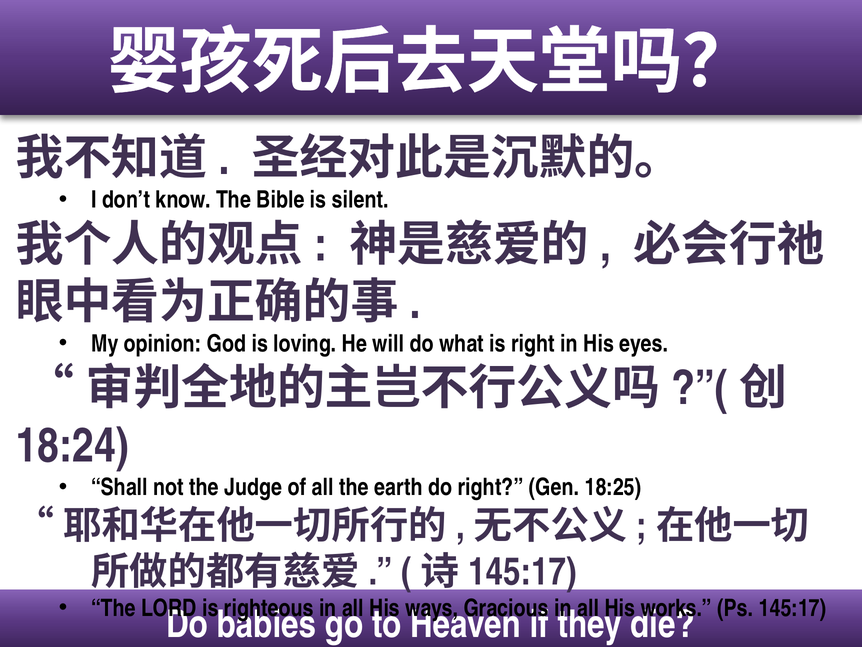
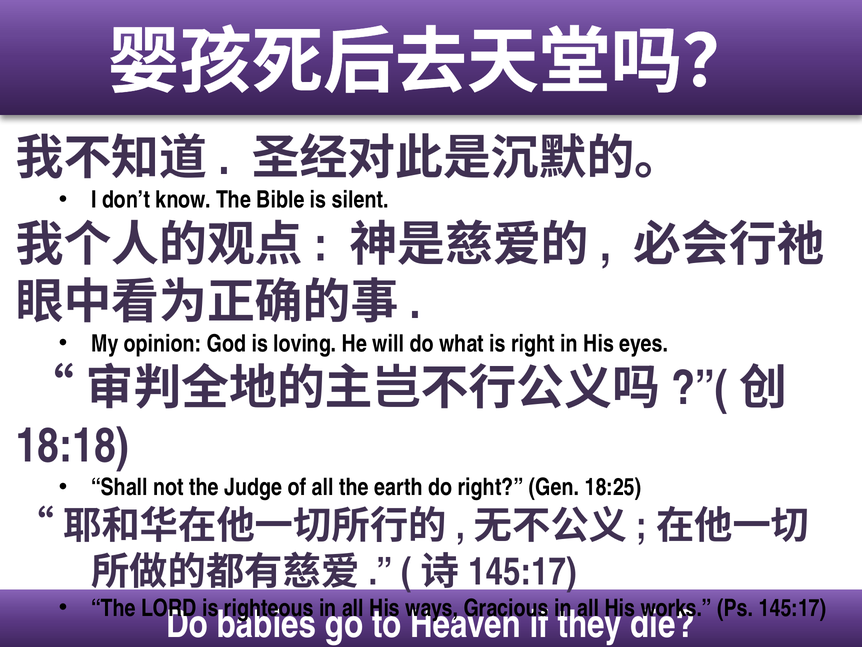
18:24: 18:24 -> 18:18 (72, 446)
